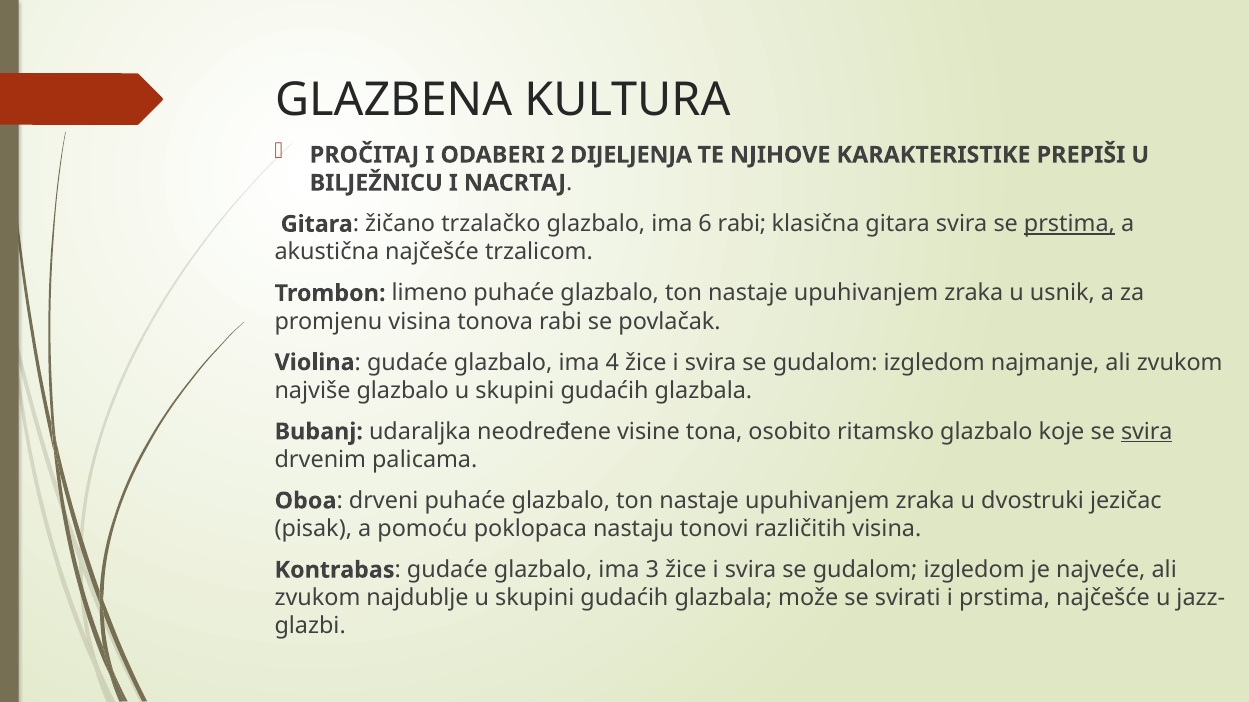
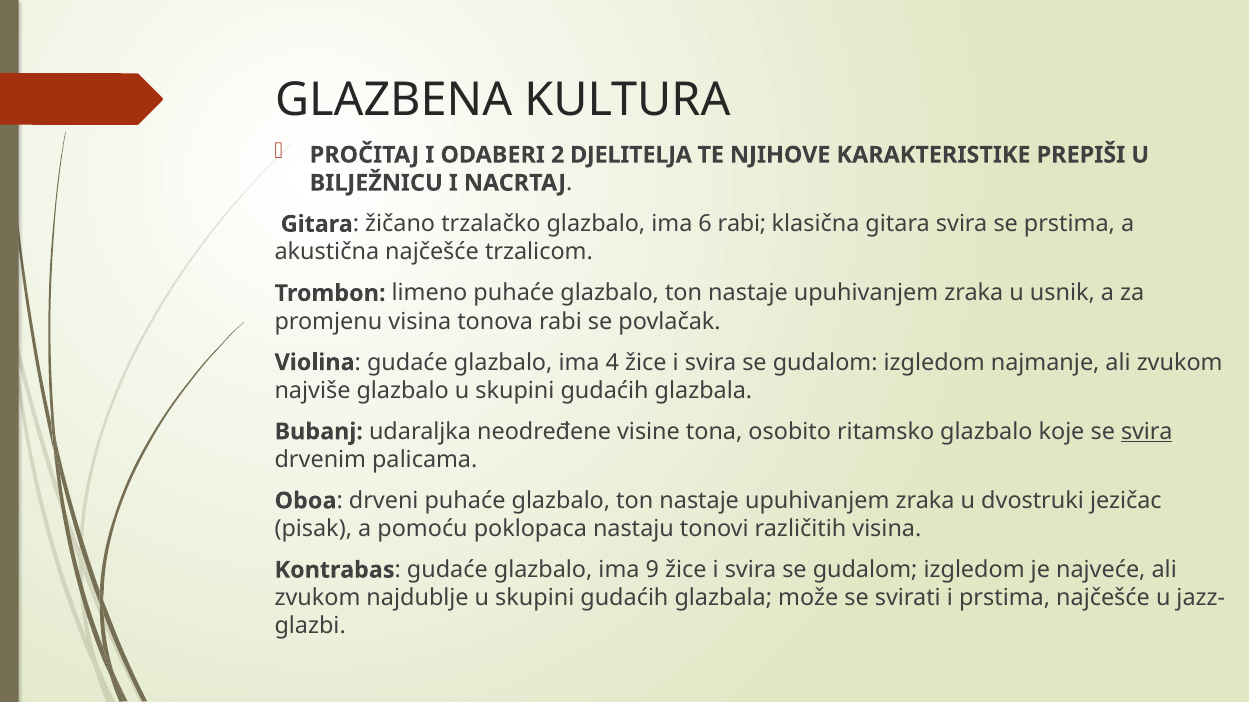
DIJELJENJA: DIJELJENJA -> DJELITELJA (631, 155)
prstima underline: present -> none (1069, 224)
3: 3 -> 9 (652, 570)
